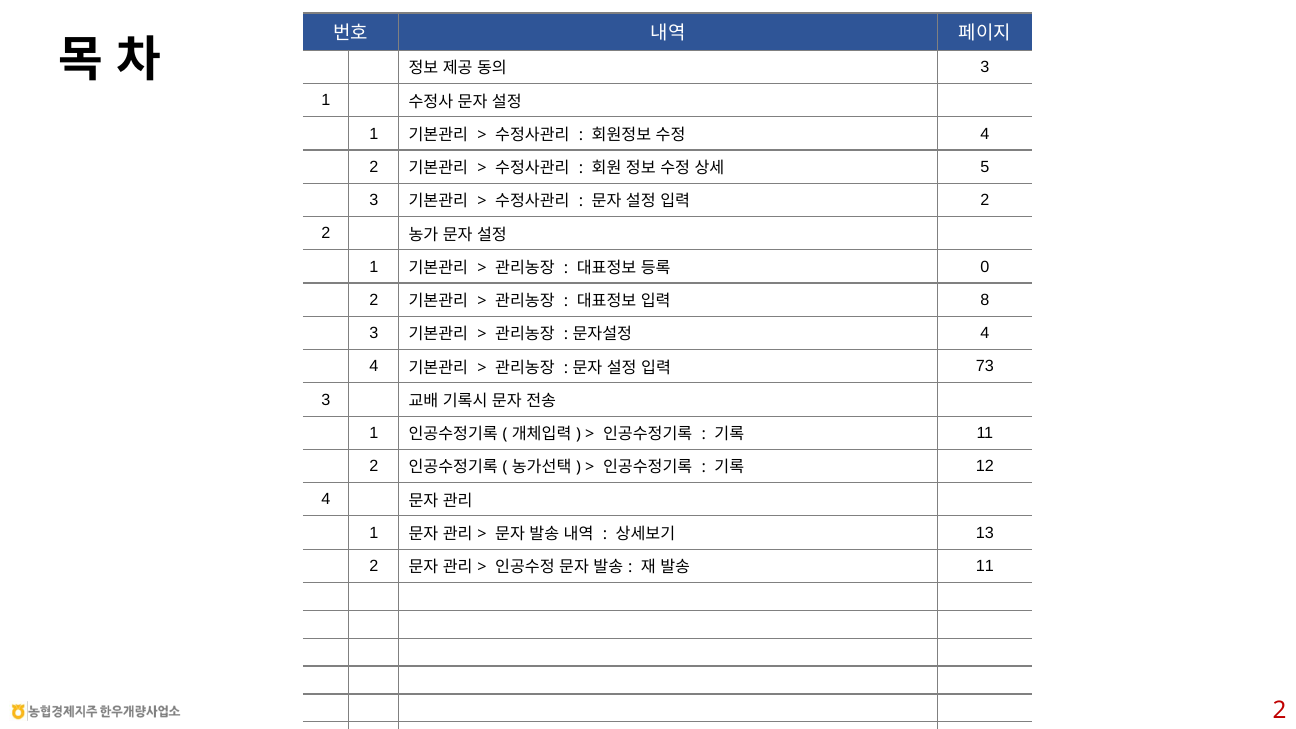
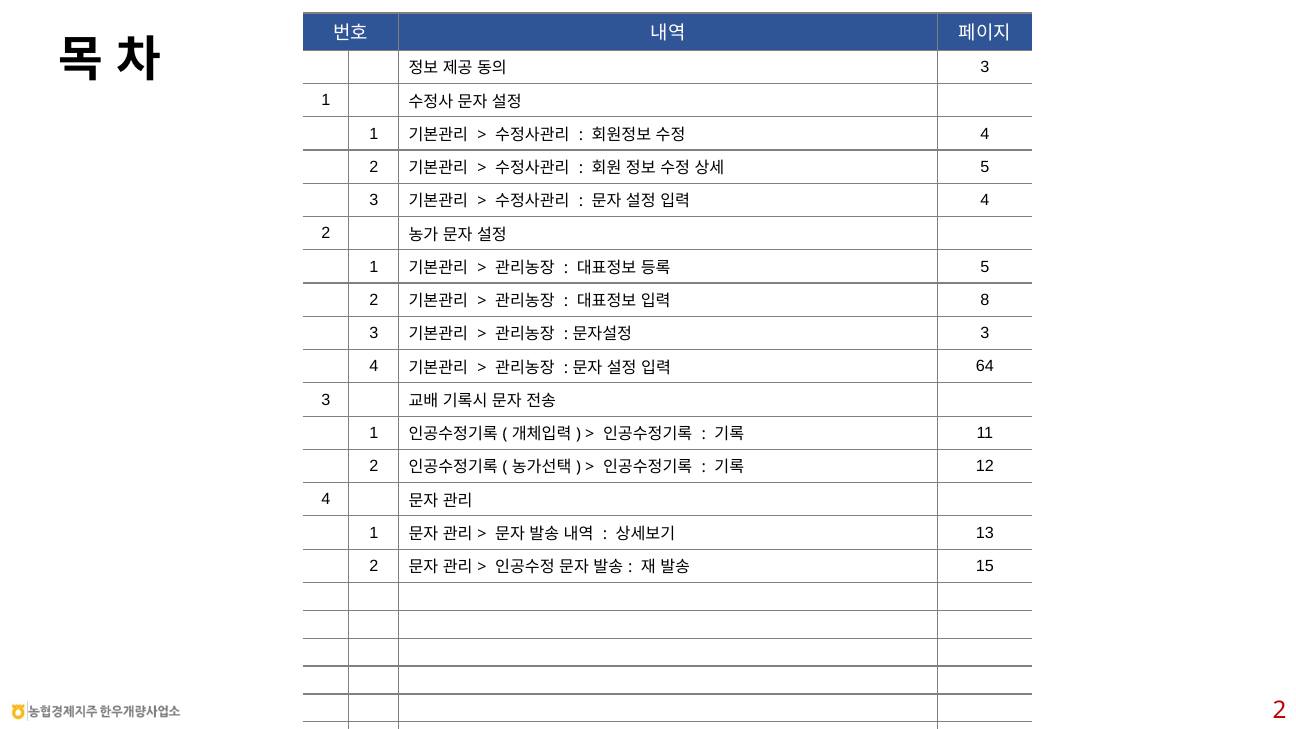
2: 2 -> 4 (985, 200)
0: 0 -> 5 (985, 267)
4: 4 -> 3 (985, 333)
73: 73 -> 64 (985, 367)
11: 11 -> 15 (985, 566)
